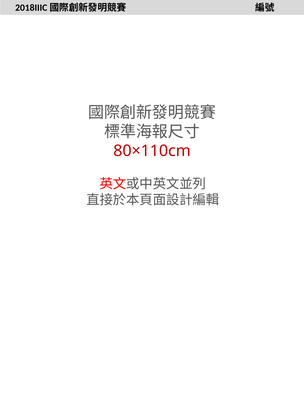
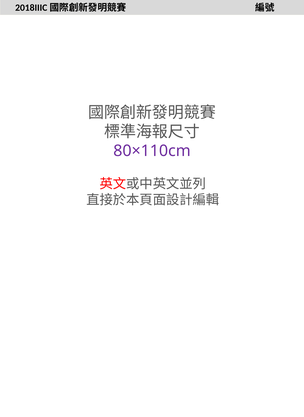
80×110cm colour: red -> purple (152, 151)
